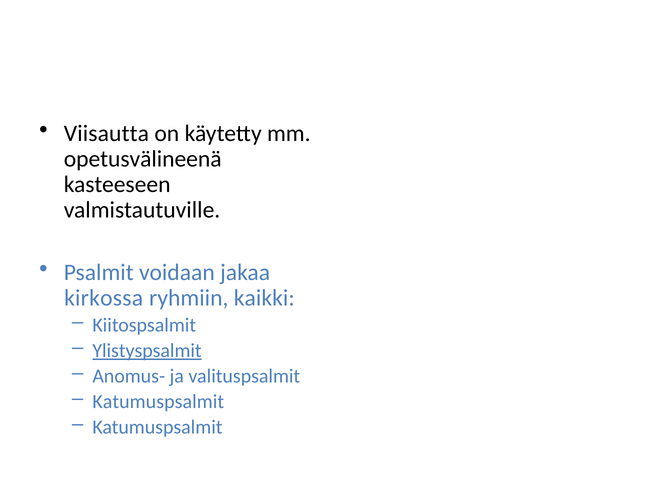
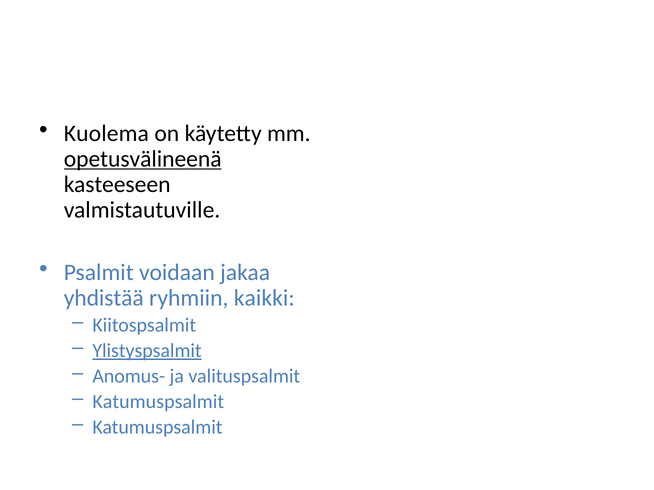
Viisautta: Viisautta -> Kuolema (106, 134)
opetusvälineenä underline: none -> present (143, 159)
kirkossa: kirkossa -> yhdistää (104, 298)
